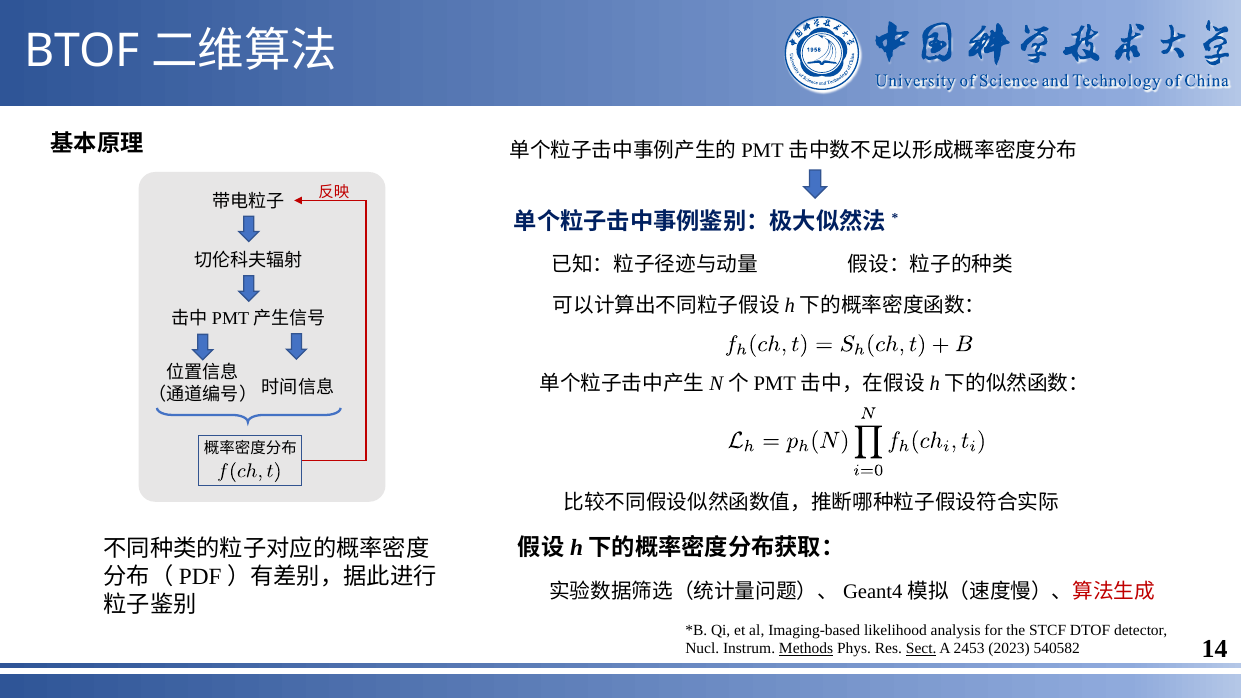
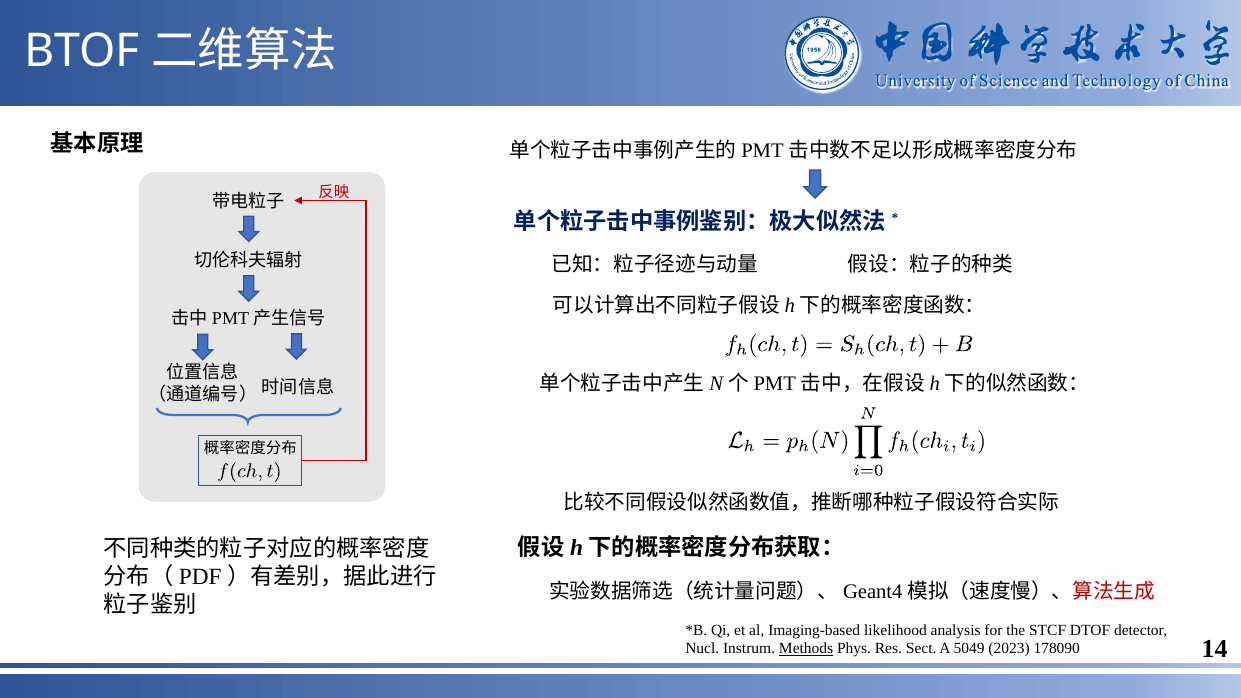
Sect underline: present -> none (921, 649)
2453: 2453 -> 5049 (969, 649)
540582: 540582 -> 178090 (1057, 649)
